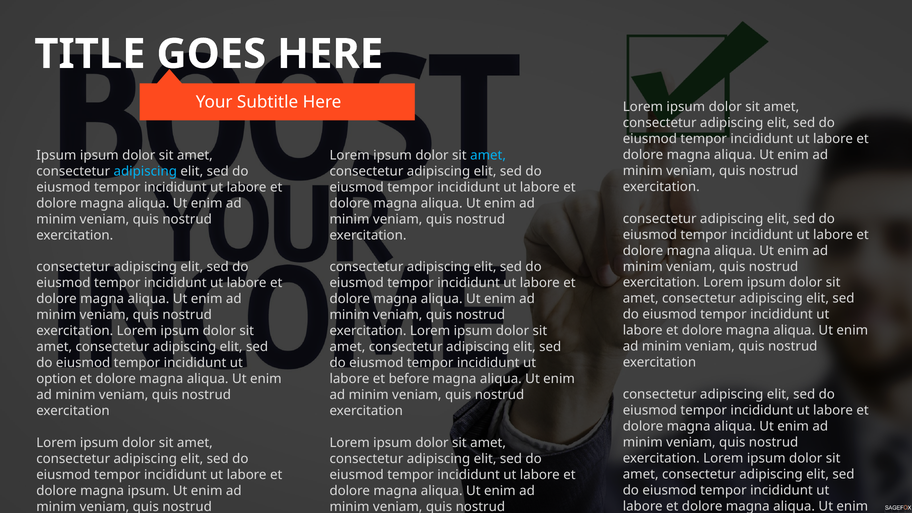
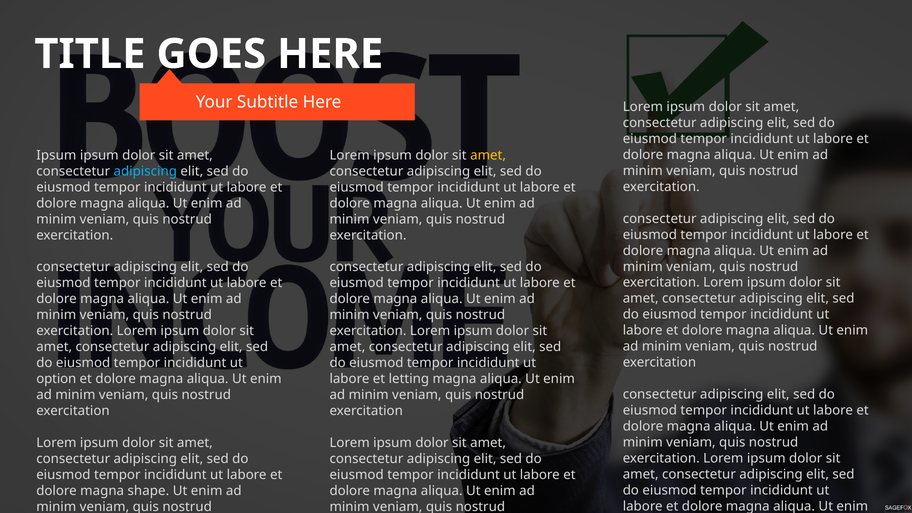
amet colour: light blue -> yellow (488, 155)
before: before -> letting (409, 379)
magna ipsum: ipsum -> shape (148, 491)
